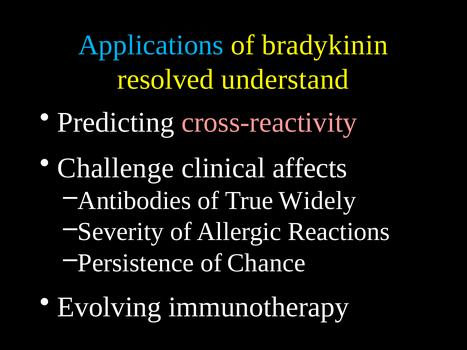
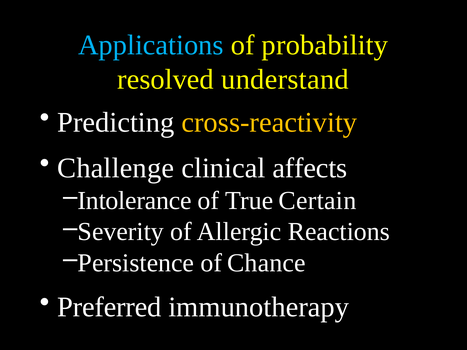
bradykinin: bradykinin -> probability (325, 45)
cross-reactivity colour: pink -> yellow (269, 123)
Antibodies: Antibodies -> Intolerance (135, 201)
Widely: Widely -> Certain (317, 201)
Evolving: Evolving -> Preferred (109, 307)
